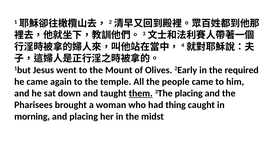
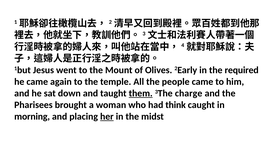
3The placing: placing -> charge (189, 93)
thing: thing -> think (176, 105)
her underline: none -> present (107, 116)
